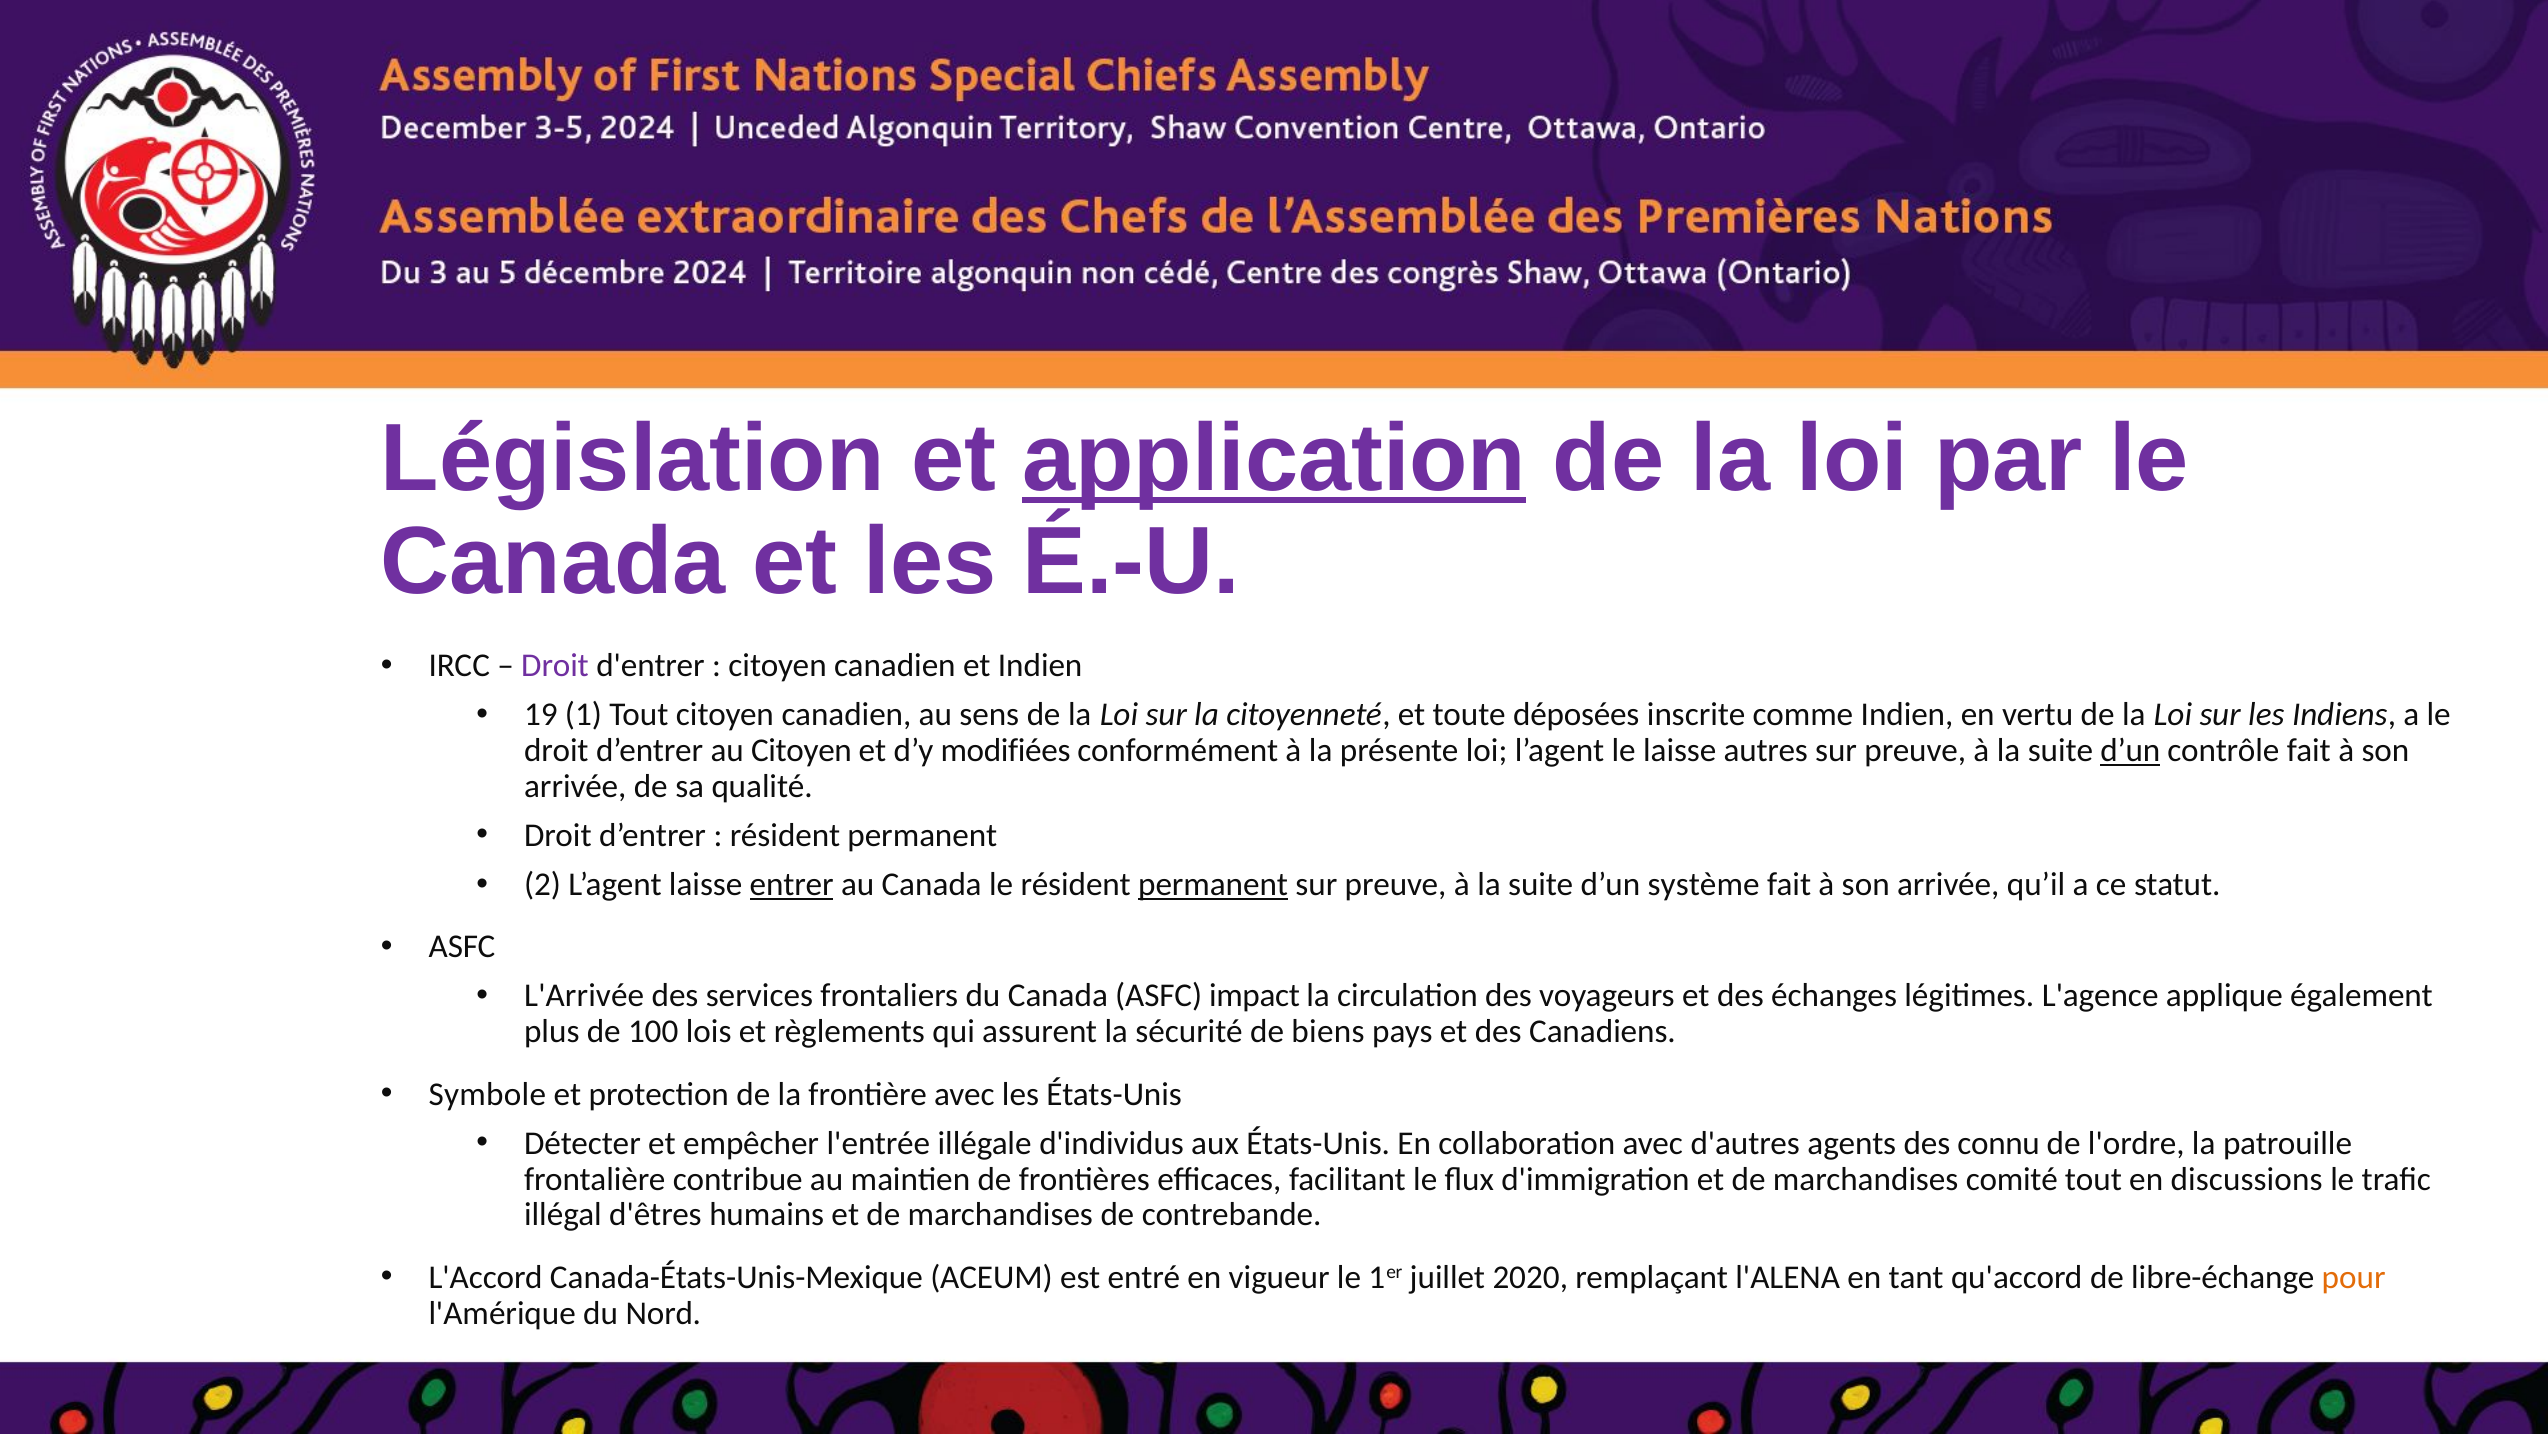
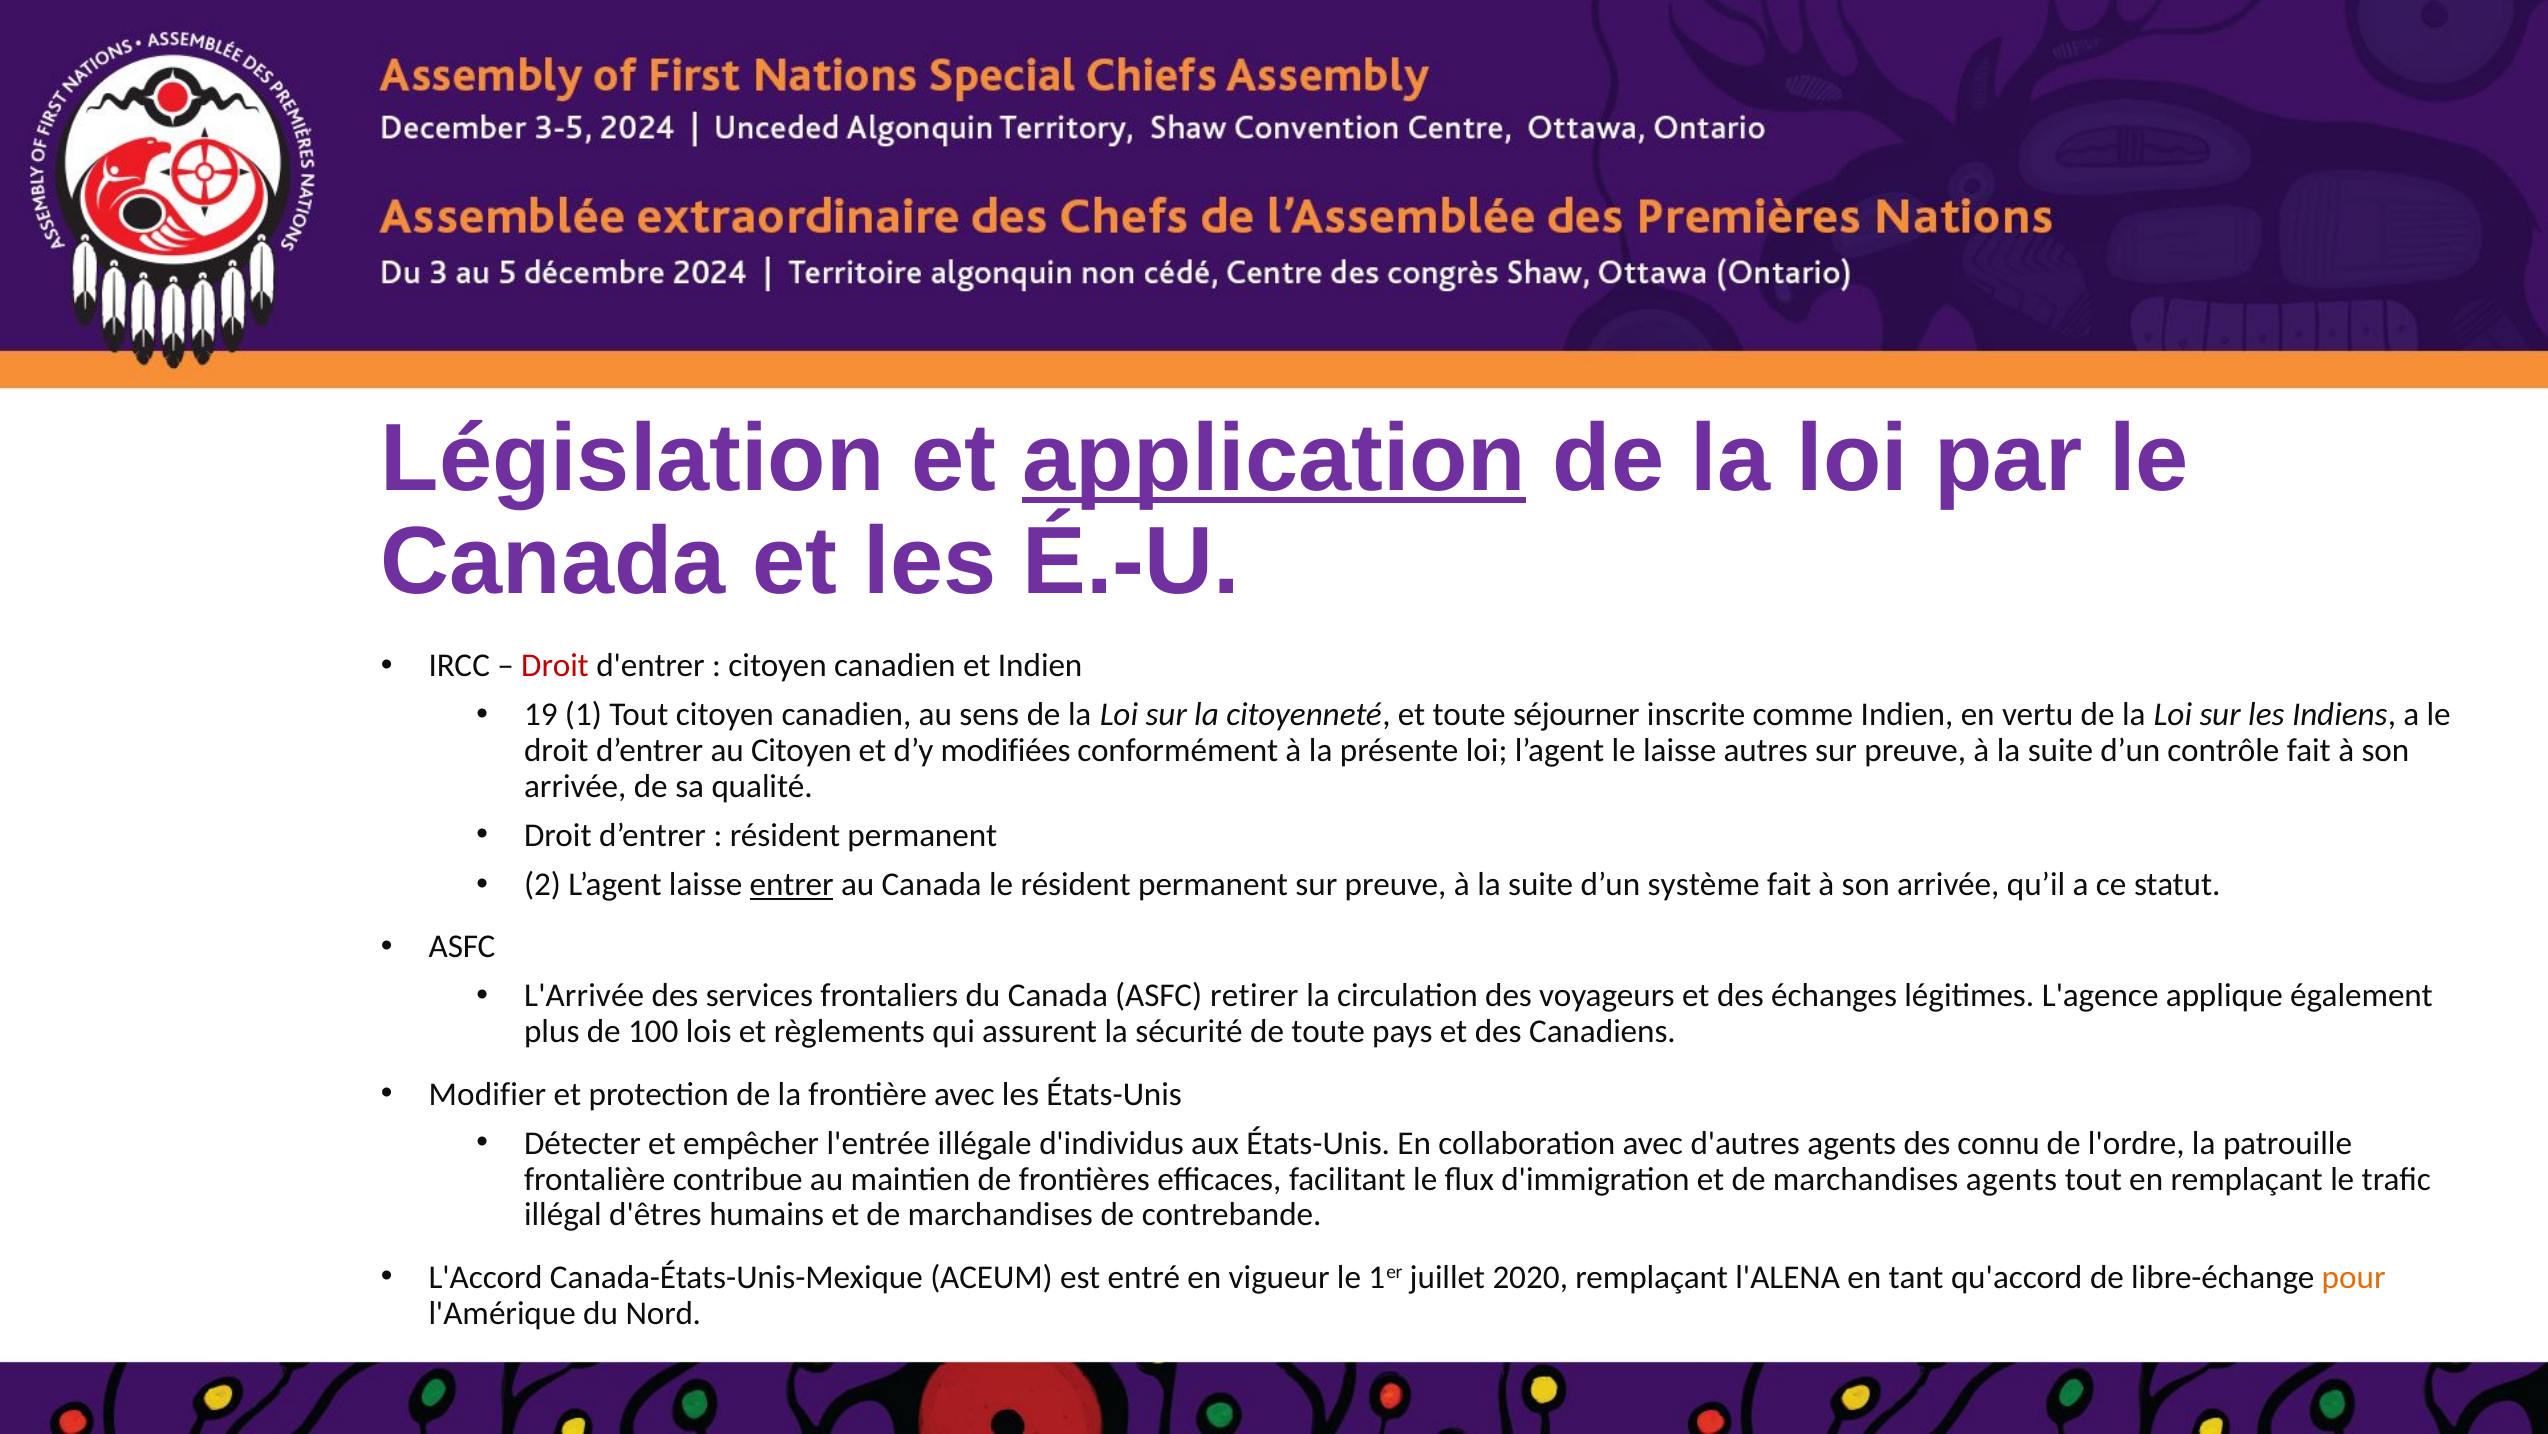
Droit colour: purple -> red (555, 665)
déposées: déposées -> séjourner (1576, 714)
d’un underline: present -> none (2130, 750)
permanent underline: present -> none (1213, 884)
impact: impact -> retirer (1254, 995)
de biens: biens -> toute (1328, 1031)
Symbole: Symbole -> Modifier (487, 1094)
marchandises comité: comité -> agents (2012, 1178)
en discussions: discussions -> remplaçant (2247, 1178)
